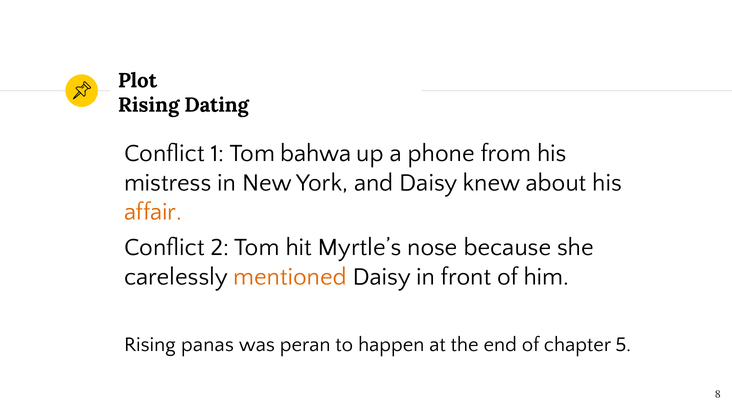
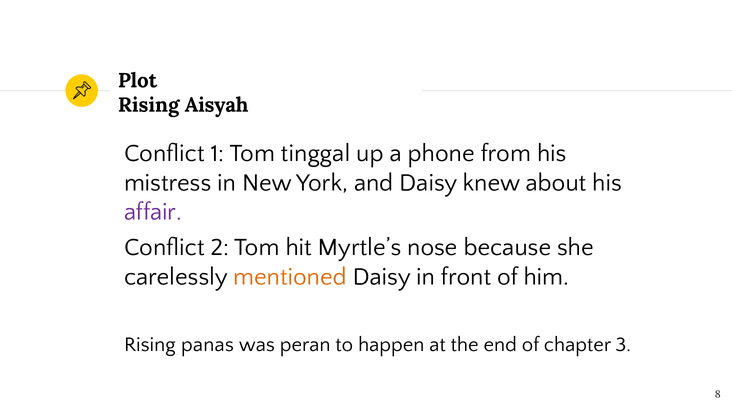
Dating: Dating -> Aisyah (217, 105)
bahwa: bahwa -> tinggal (316, 153)
affair colour: orange -> purple (153, 212)
5: 5 -> 3 (623, 344)
